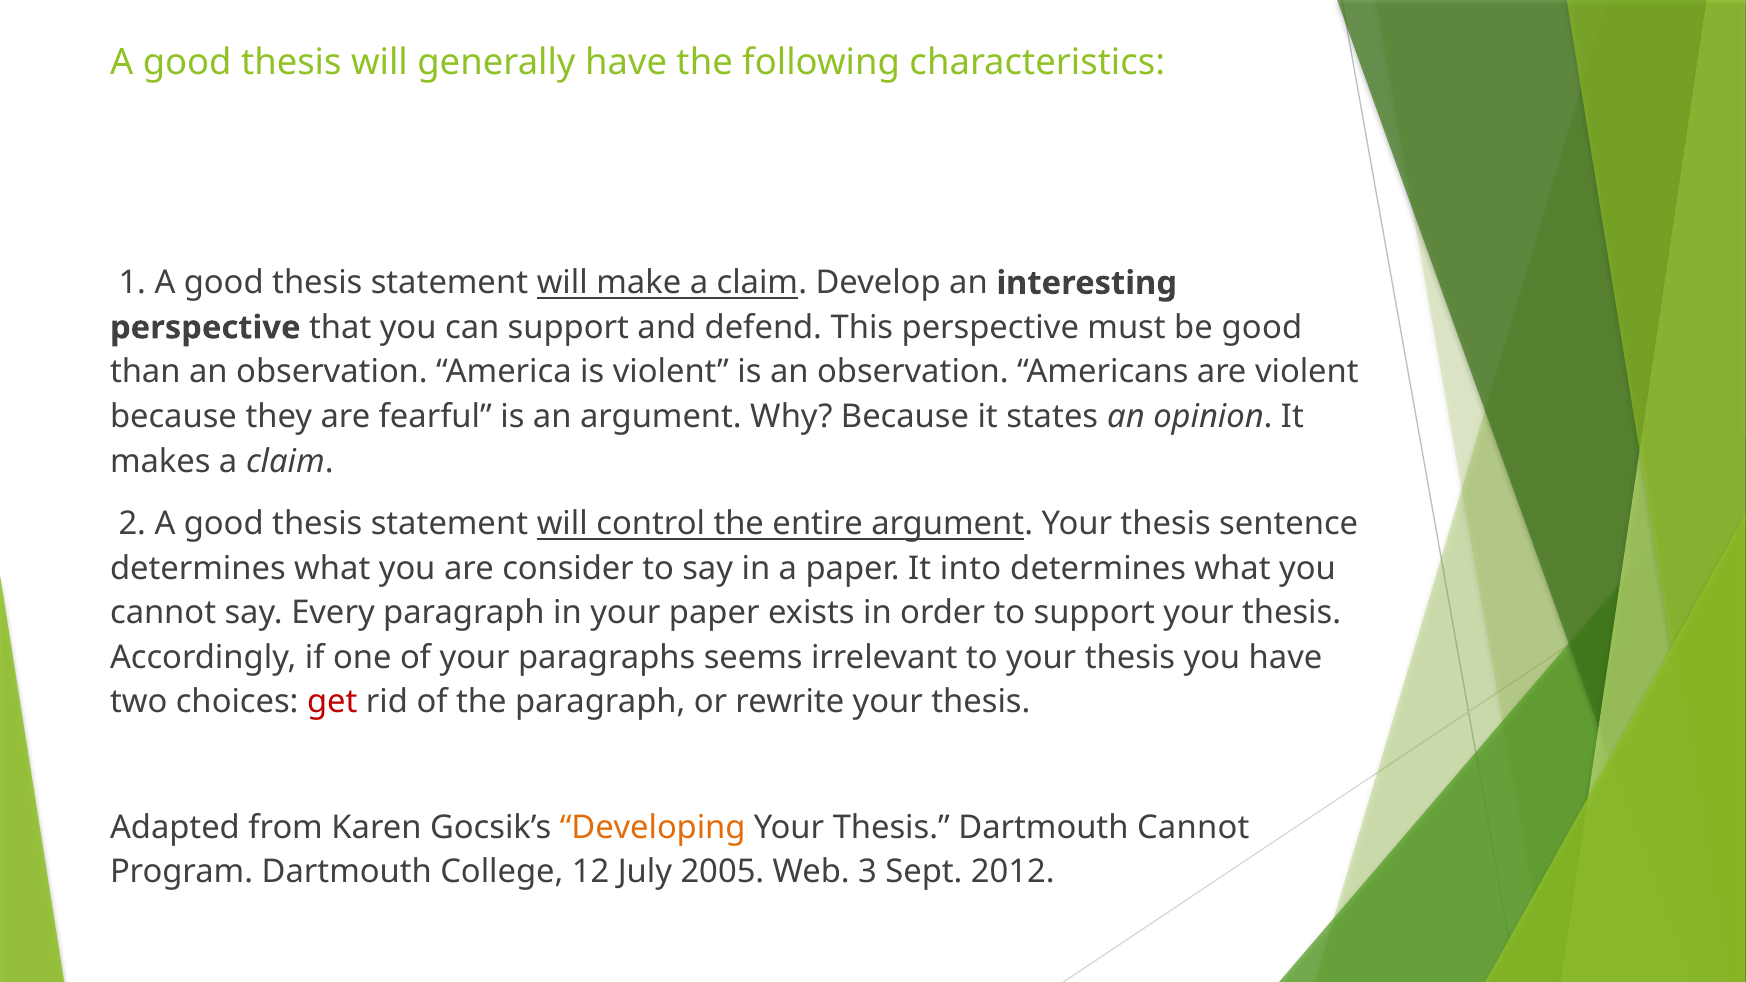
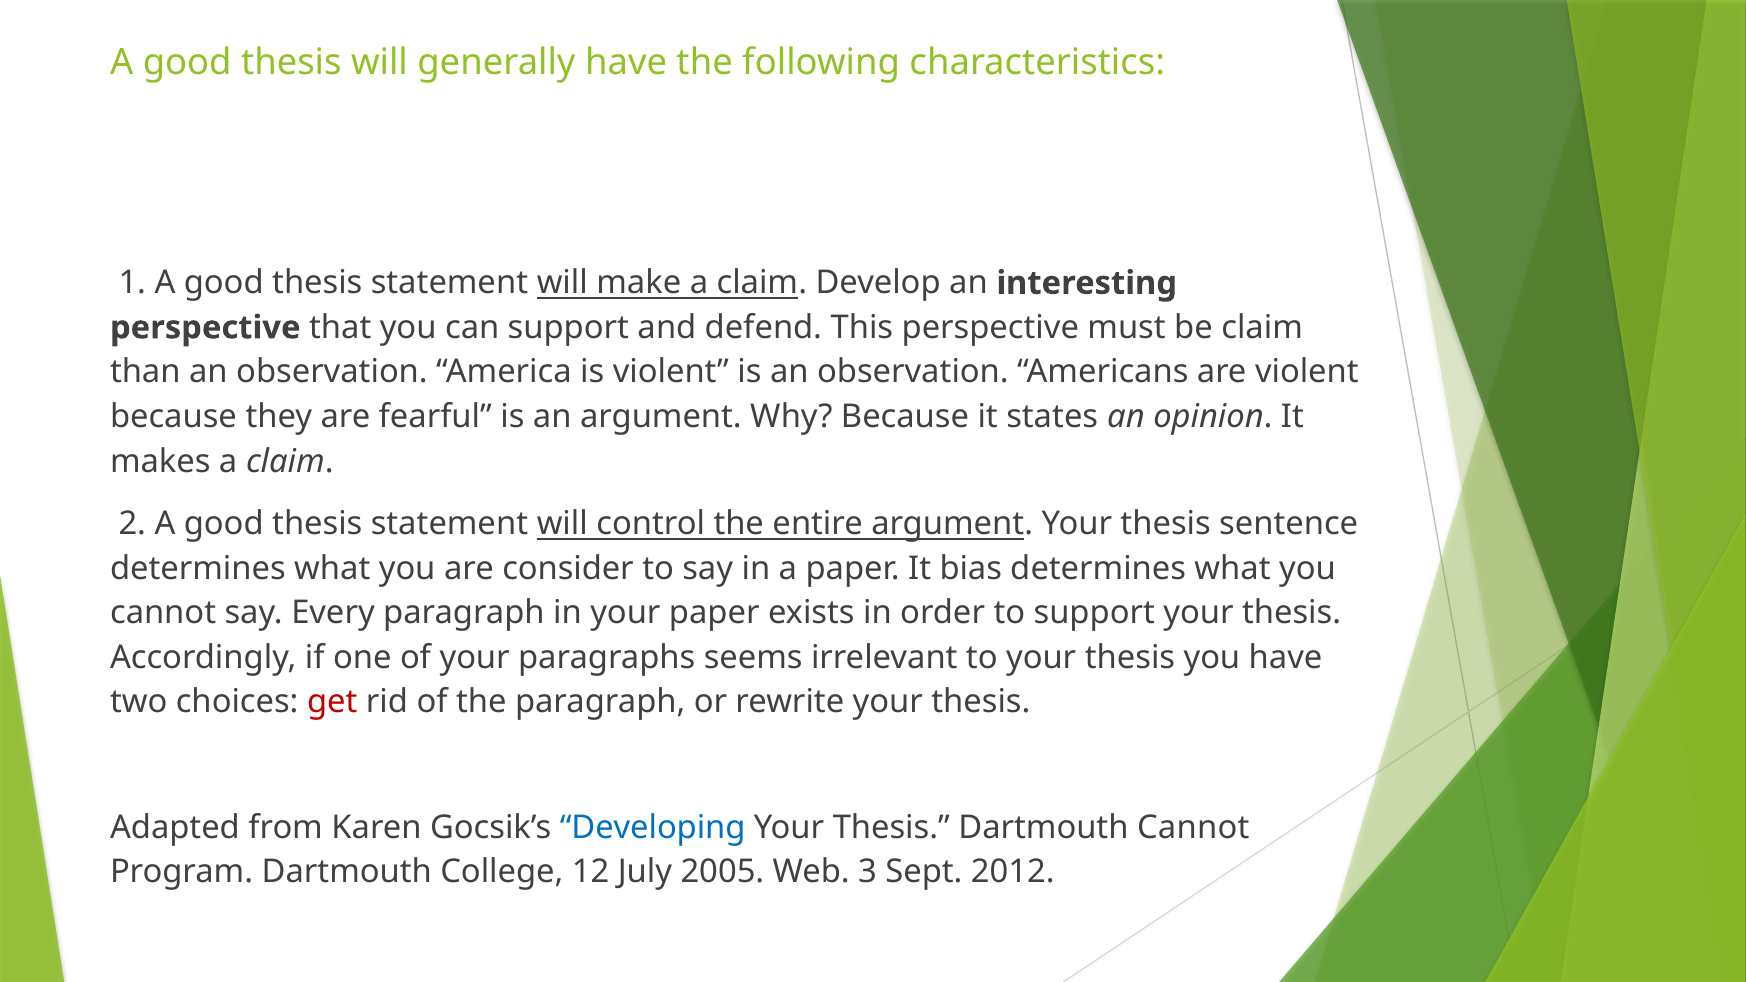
be good: good -> claim (1262, 328)
into: into -> bias (971, 569)
Developing colour: orange -> blue (653, 828)
